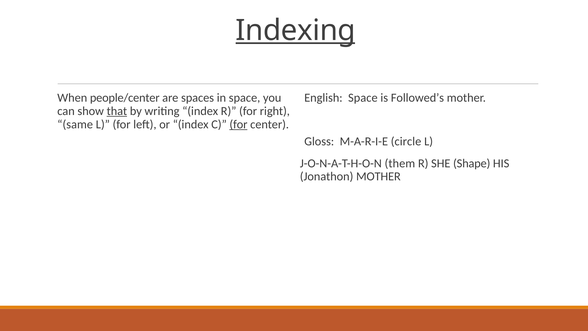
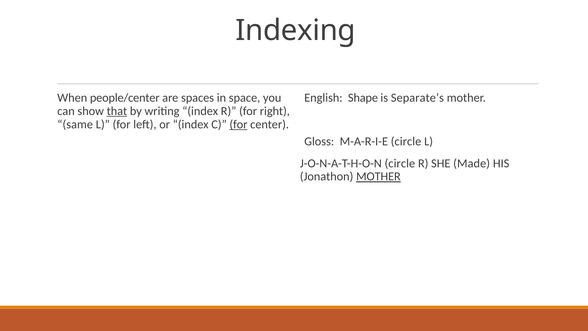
Indexing underline: present -> none (296, 31)
English Space: Space -> Shape (363, 98)
Followed’s: Followed’s -> Separate’s (417, 98)
J-O-N-A-T-H-O-N them: them -> circle (400, 163)
Shape: Shape -> Made (472, 163)
MOTHER underline: none -> present (378, 176)
